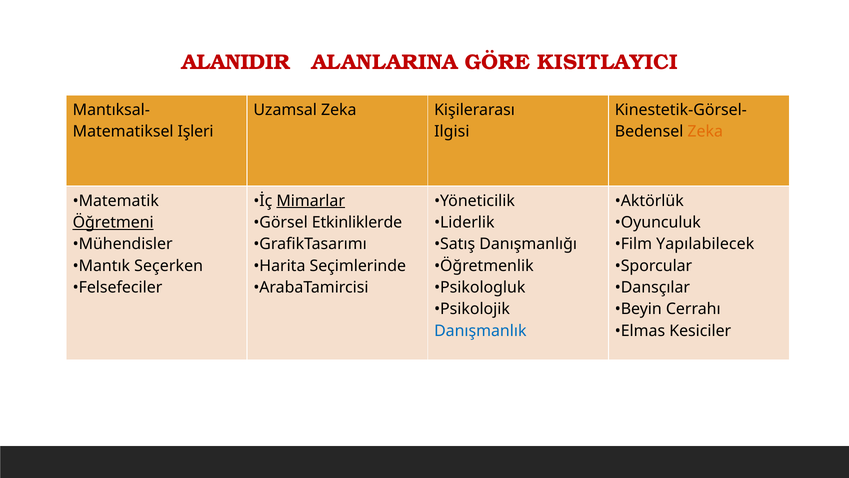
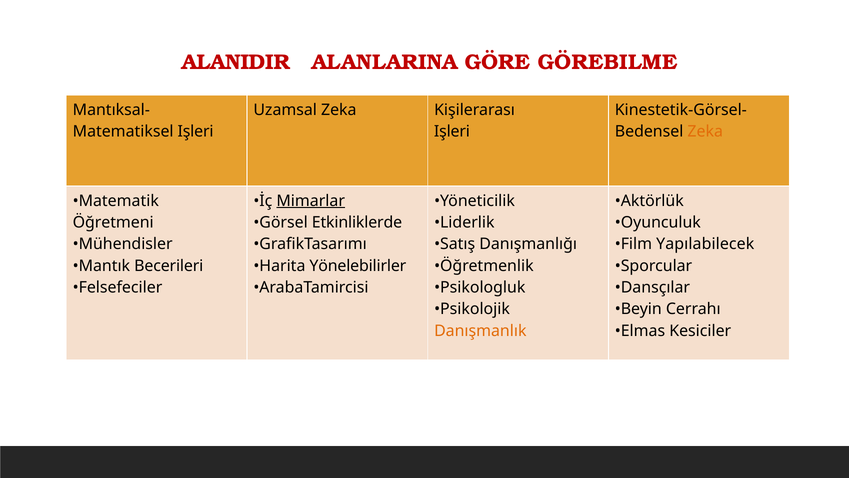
KISITLAYICI: KISITLAYICI -> GÖREBILME (608, 62)
Ilgisi: Ilgisi -> Işleri (452, 131)
Öğretmeni underline: present -> none (113, 222)
Seçerken: Seçerken -> Becerileri (169, 266)
Seçimlerinde: Seçimlerinde -> Yönelebilirler (358, 266)
Danışmanlık colour: blue -> orange (480, 331)
